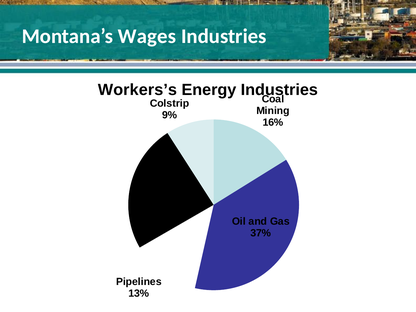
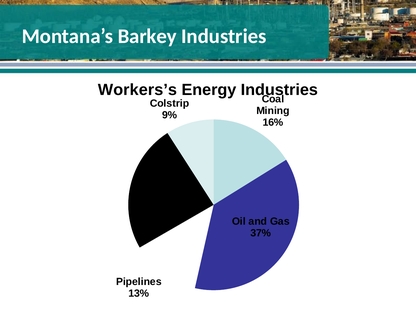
Wages: Wages -> Barkey (147, 36)
